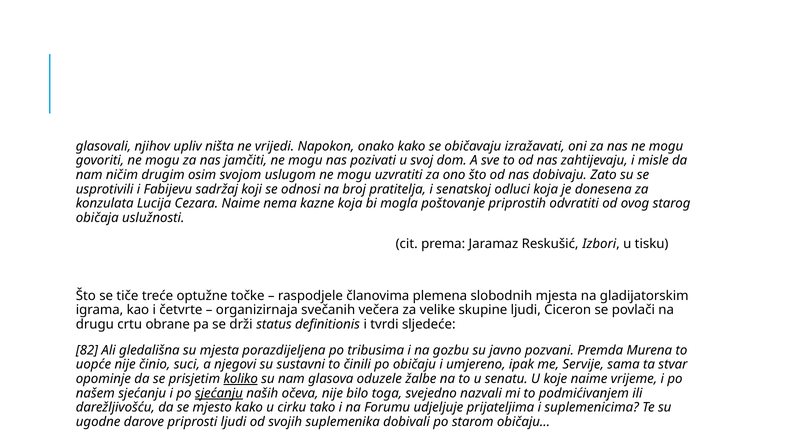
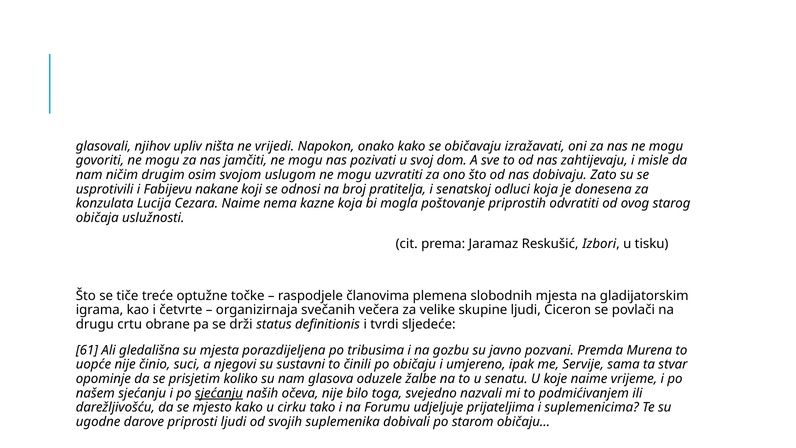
sadržaj: sadržaj -> nakane (217, 189)
82: 82 -> 61 (87, 350)
koliko underline: present -> none (241, 379)
